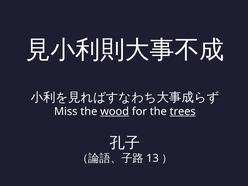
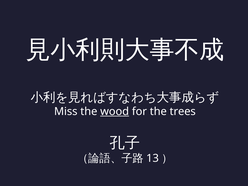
trees underline: present -> none (183, 111)
